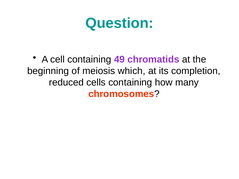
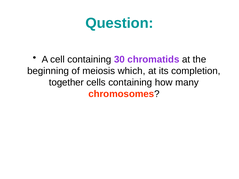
49: 49 -> 30 (119, 59)
reduced: reduced -> together (66, 83)
